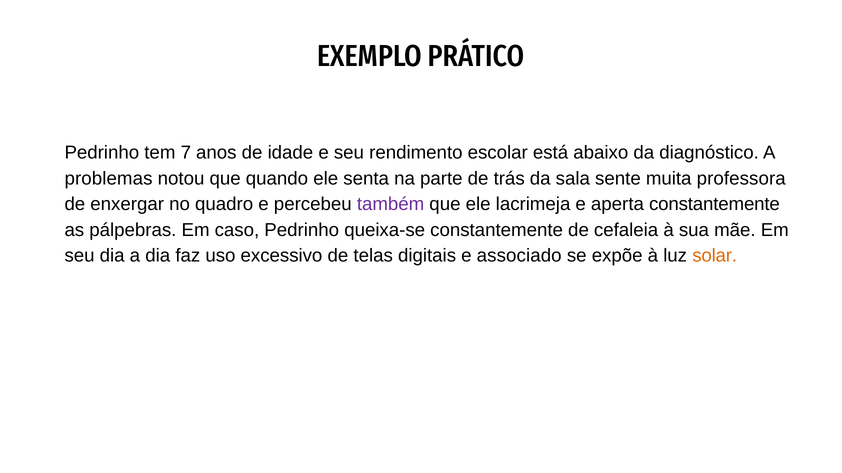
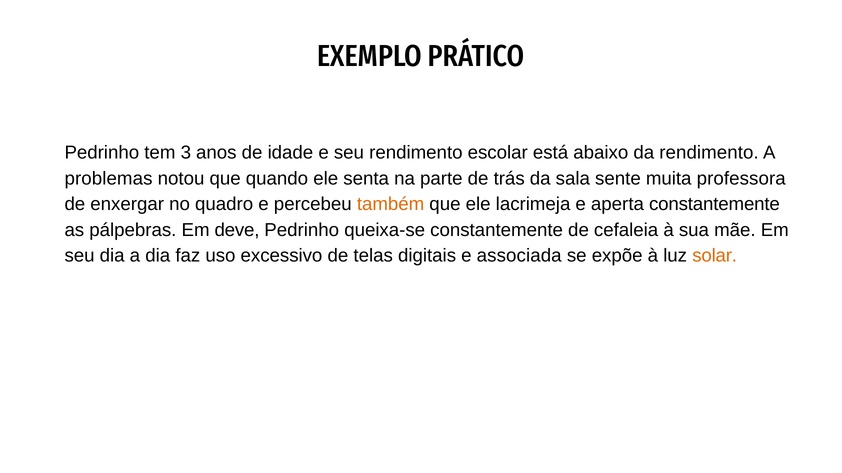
7: 7 -> 3 (186, 153)
da diagnóstico: diagnóstico -> rendimento (709, 153)
também colour: purple -> orange (391, 205)
caso: caso -> deve (237, 230)
associado: associado -> associada (519, 256)
